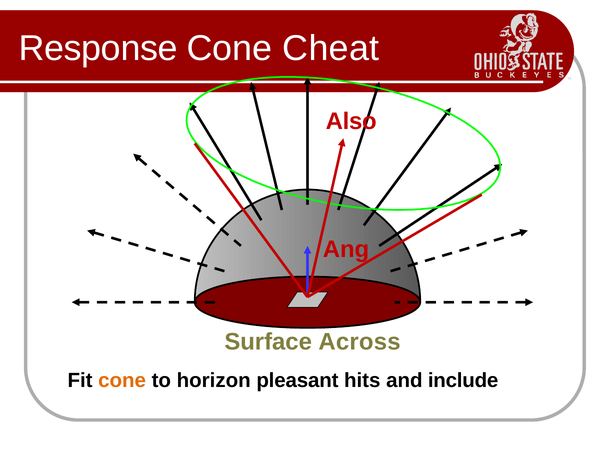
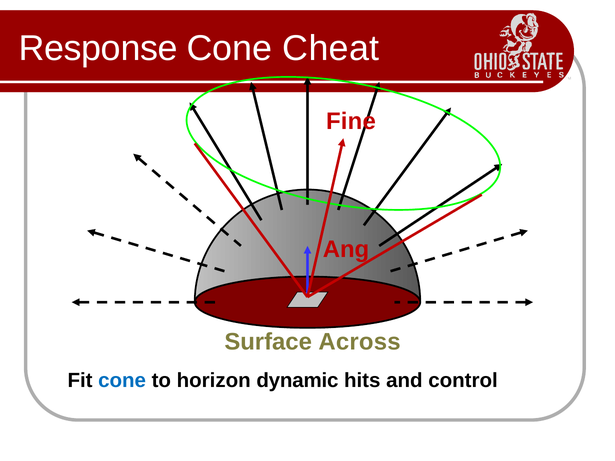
Also: Also -> Fine (351, 122)
cone colour: orange -> blue (122, 381)
pleasant: pleasant -> dynamic (297, 381)
include: include -> control (463, 381)
